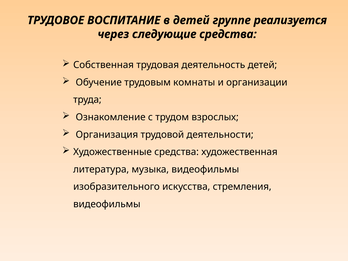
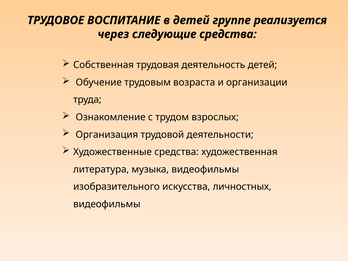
комнаты: комнаты -> возраста (194, 82)
стремления: стремления -> личностных (242, 187)
